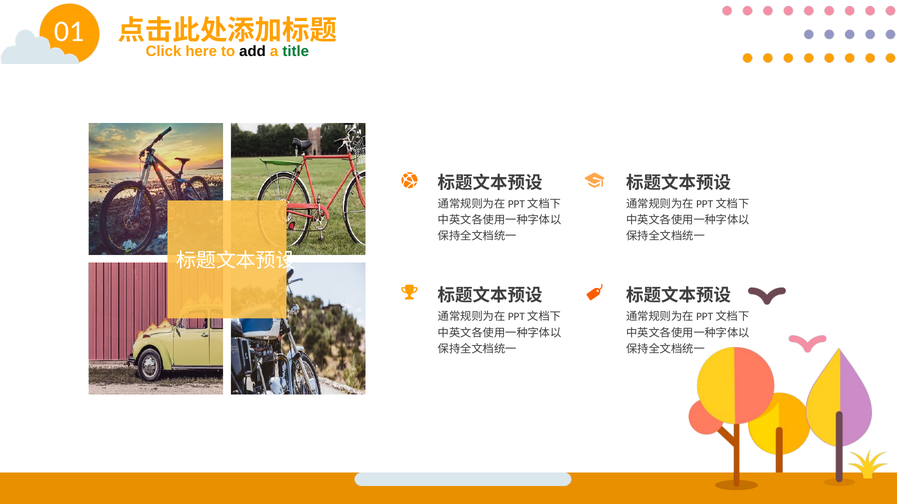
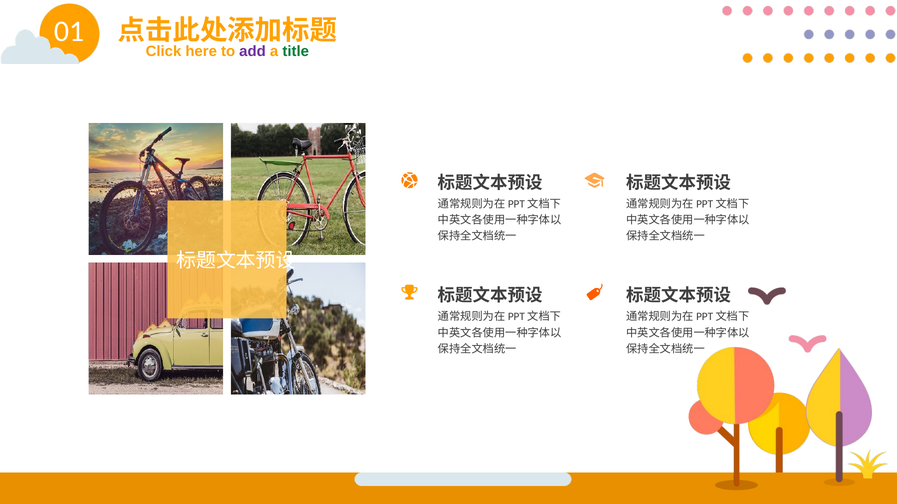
add colour: black -> purple (253, 52)
